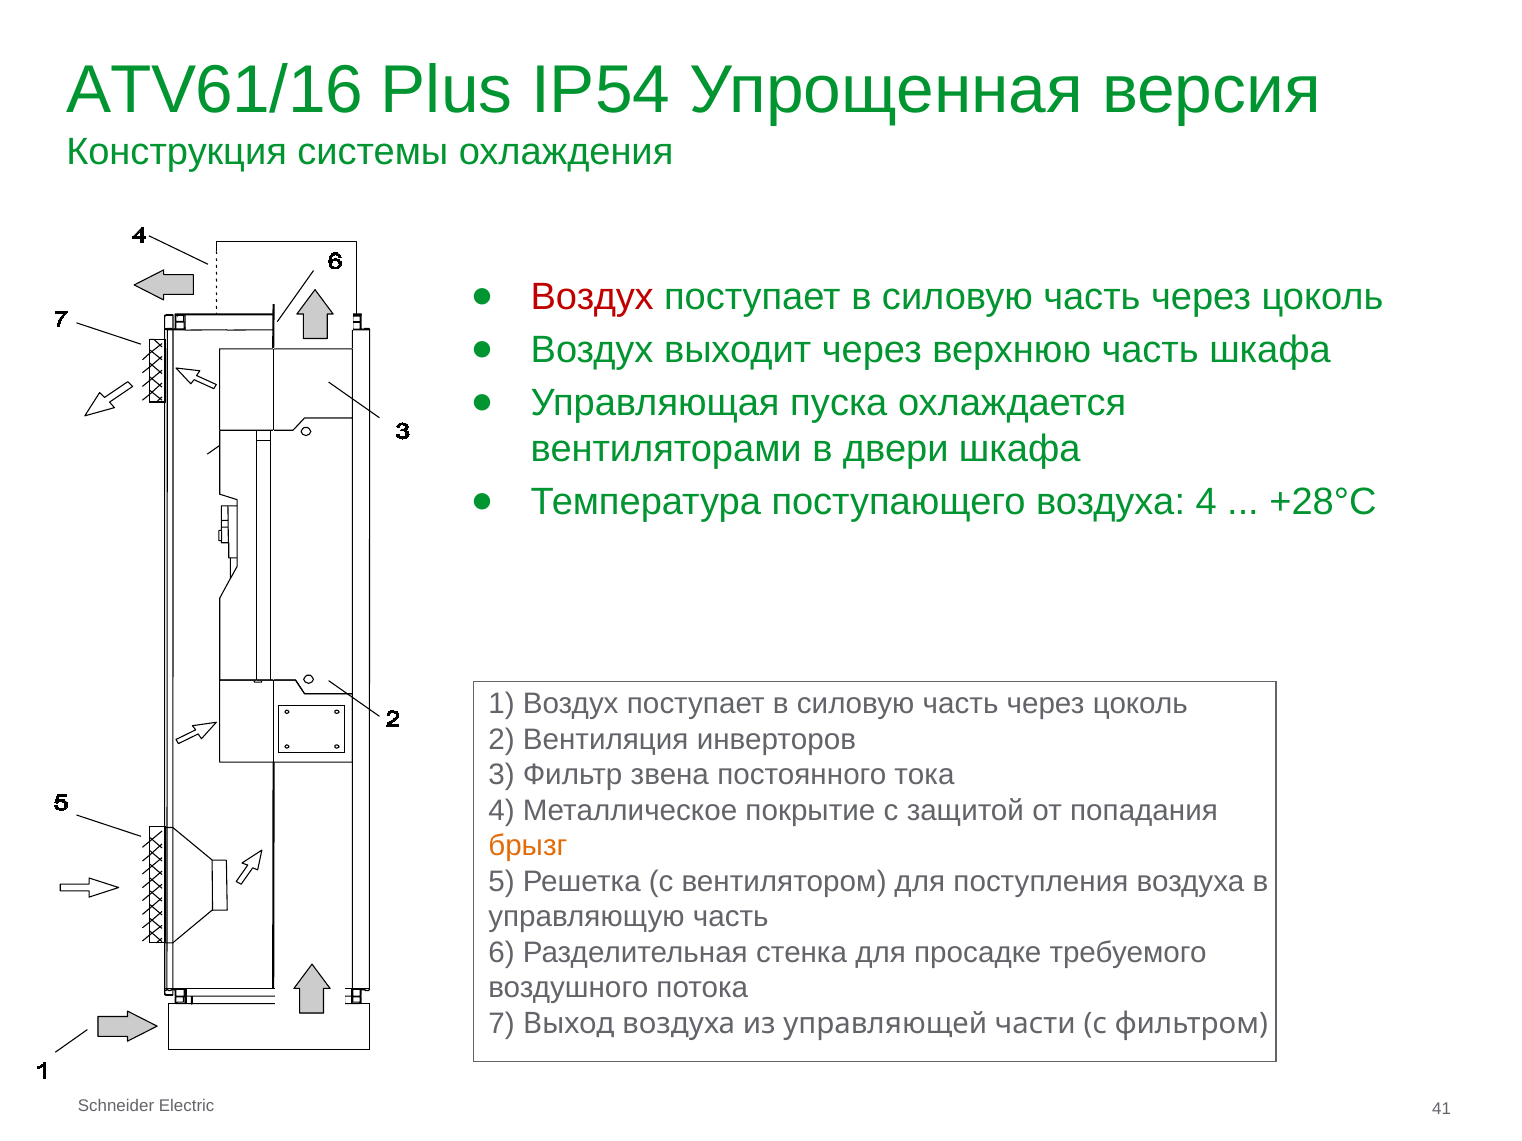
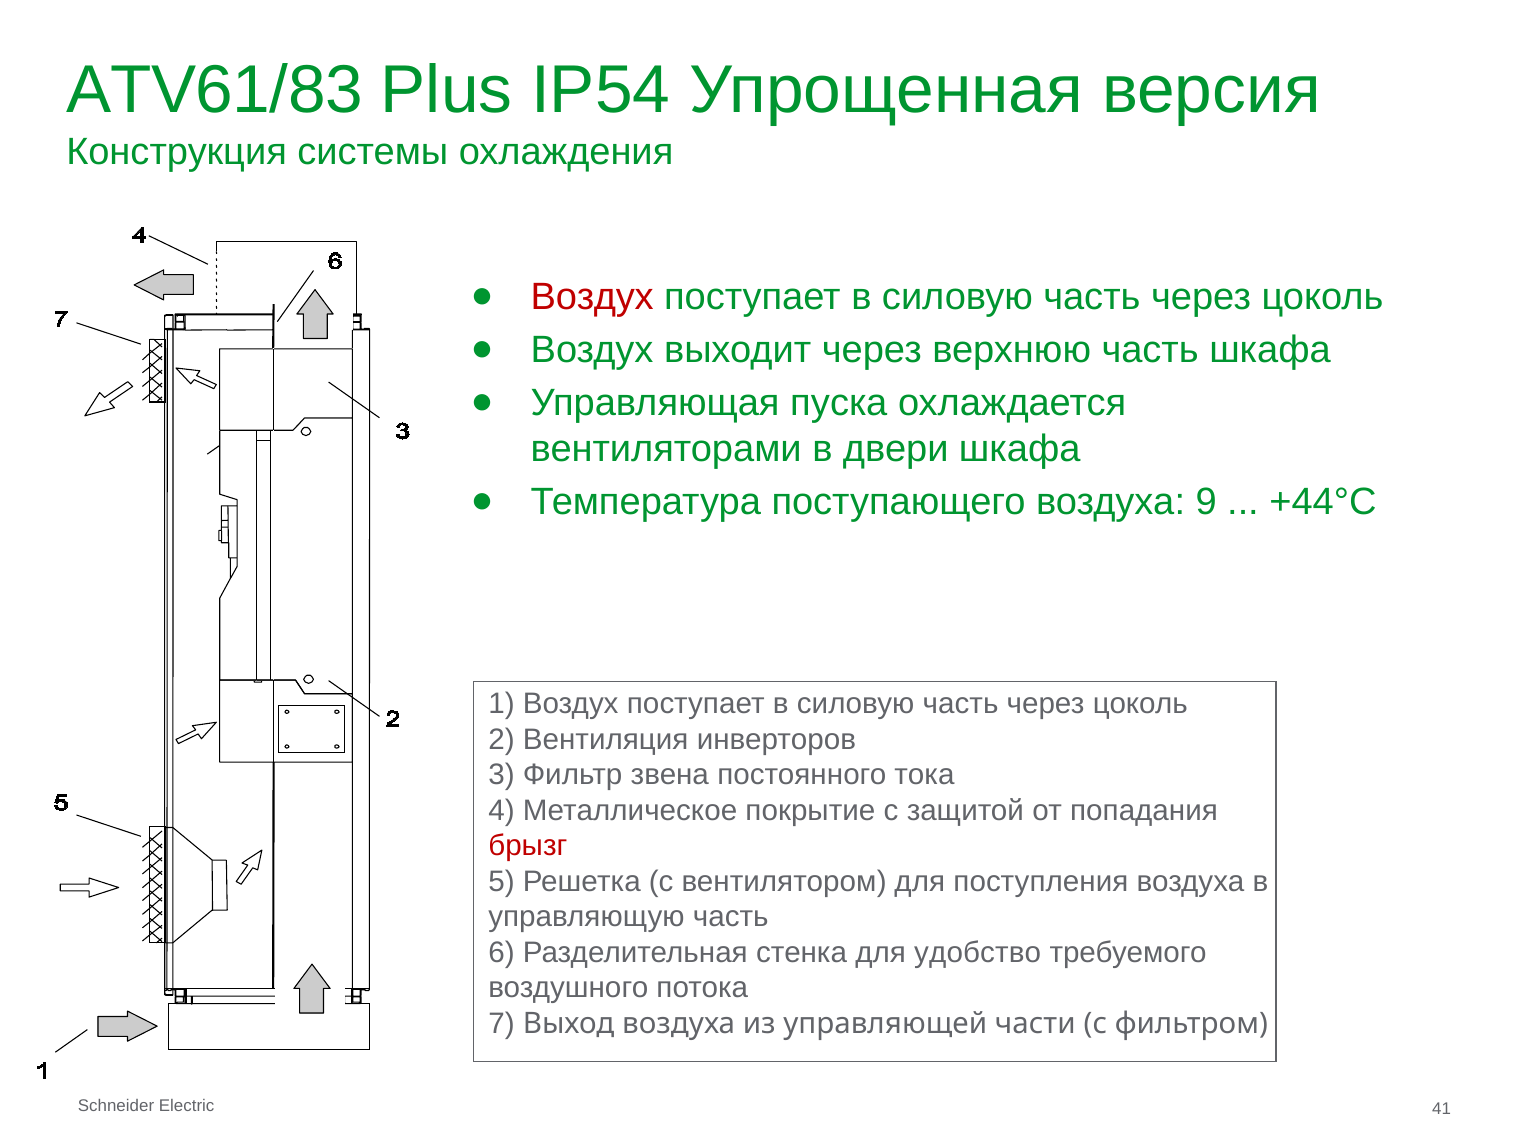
ATV61/16: ATV61/16 -> ATV61/83 (215, 91)
воздуха 4: 4 -> 9 (1206, 502)
+28°C: +28°C -> +44°C (1323, 502)
брызг colour: orange -> red (528, 846)
просадке: просадке -> удобство (978, 953)
